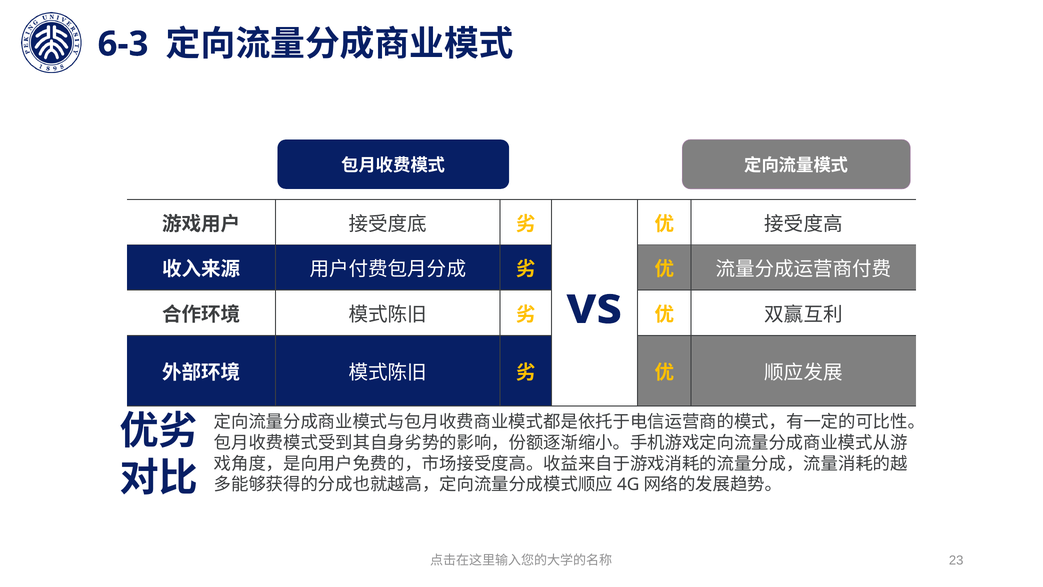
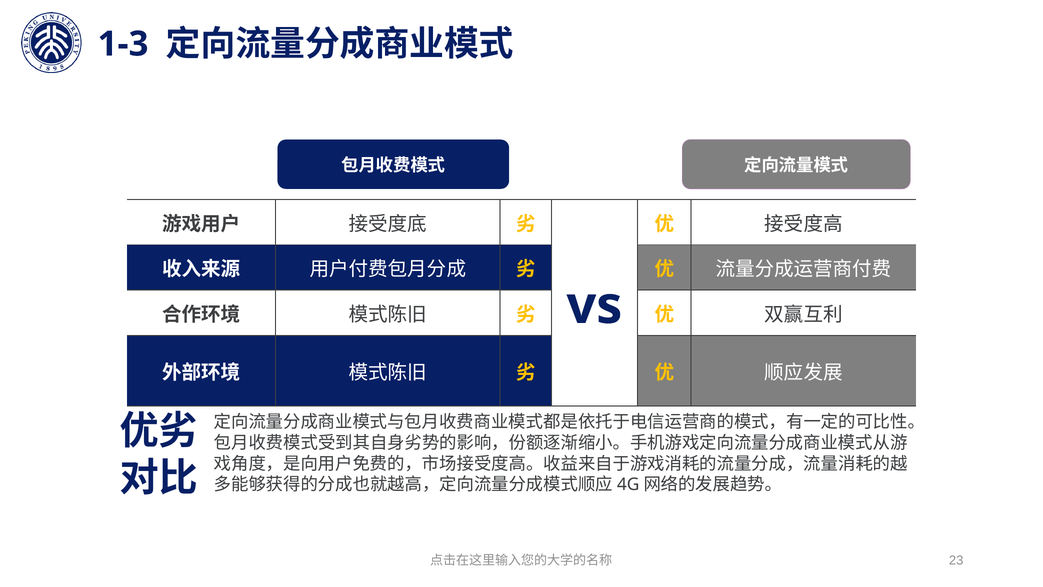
6-3: 6-3 -> 1-3 (123, 44)
